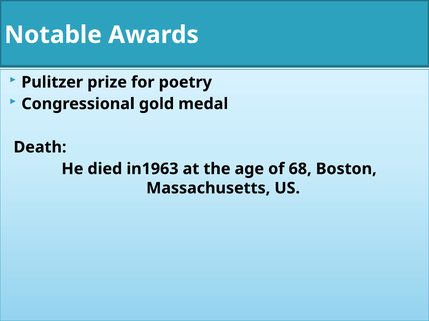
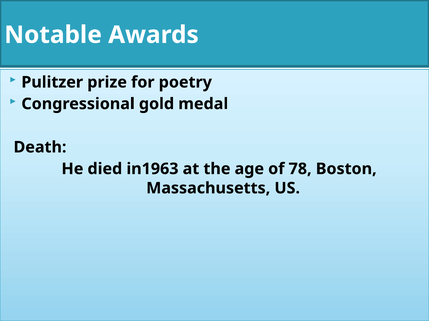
68: 68 -> 78 (300, 169)
